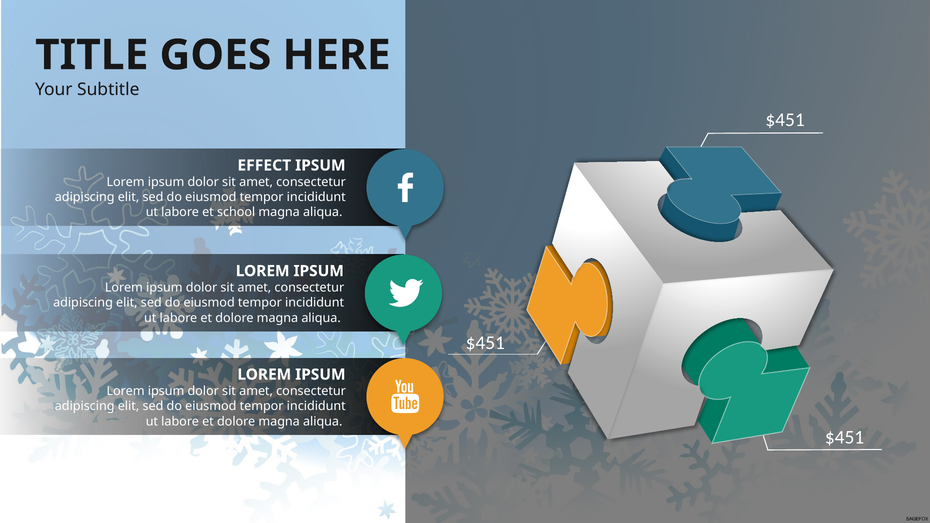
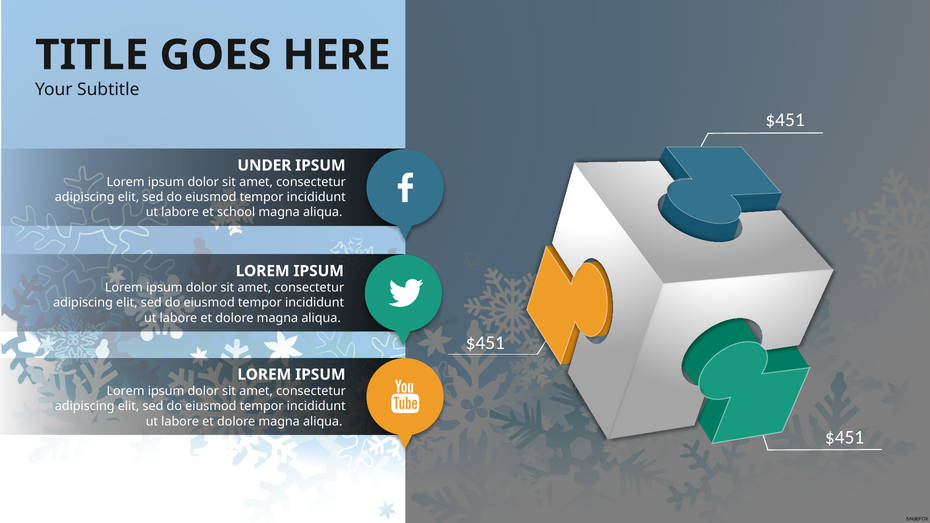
EFFECT: EFFECT -> UNDER (264, 165)
